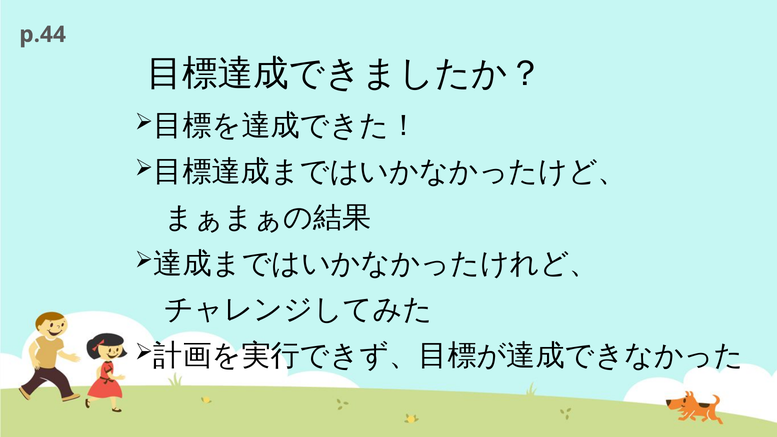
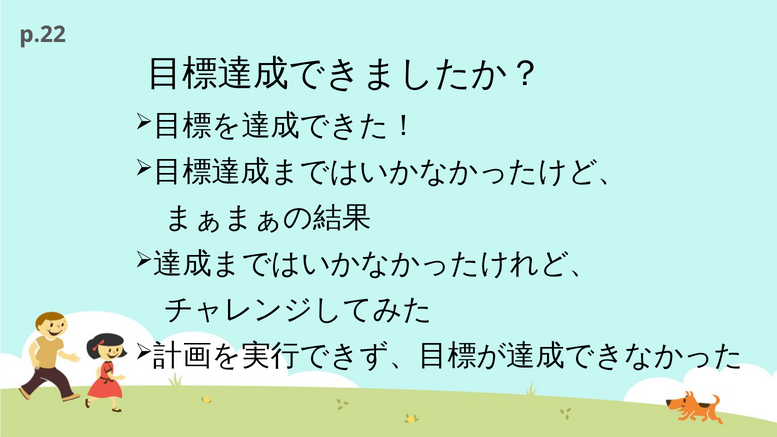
p.44: p.44 -> p.22 (43, 34)
